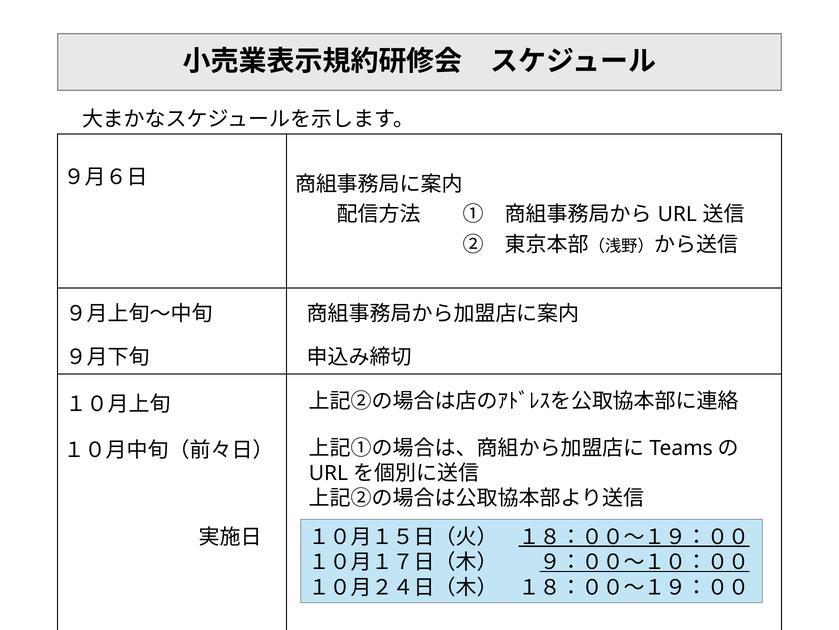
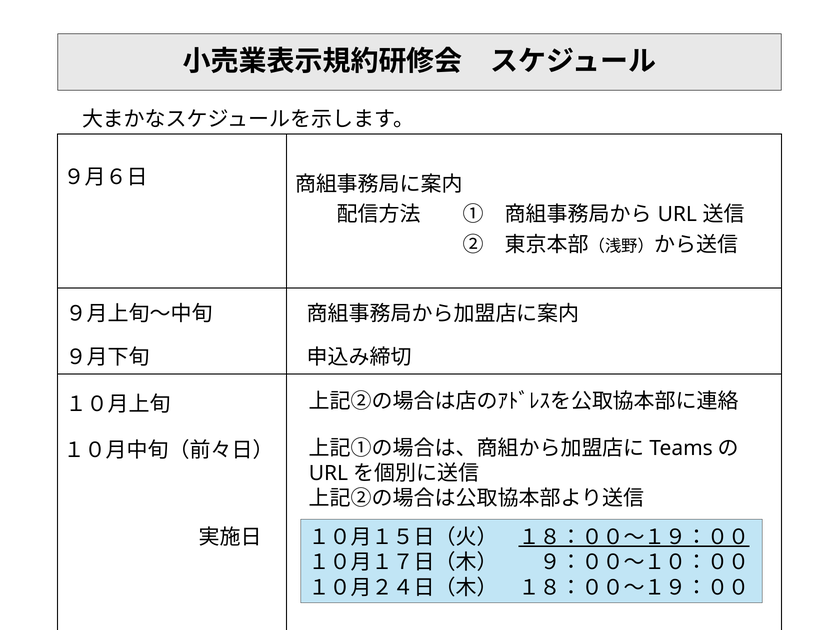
９：００～１０：００ underline: present -> none (644, 562)
